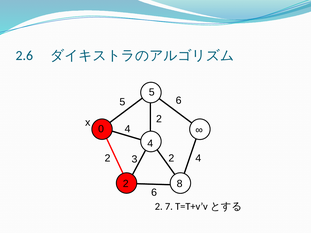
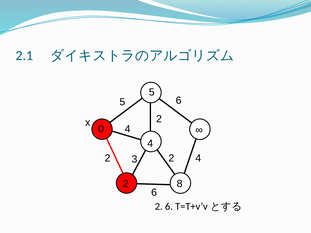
2.6: 2.6 -> 2.1 (24, 56)
7: 7 -> 6 (169, 207)
